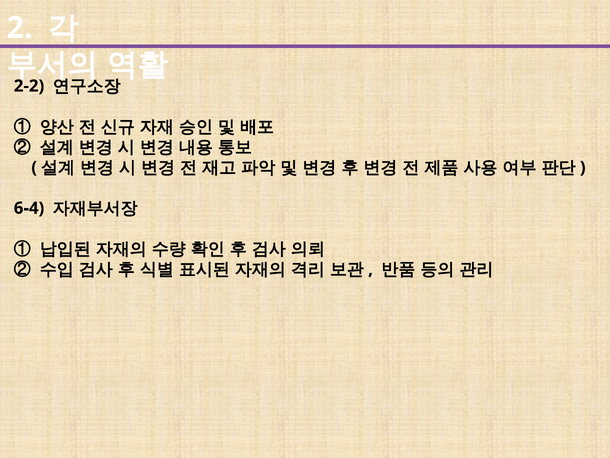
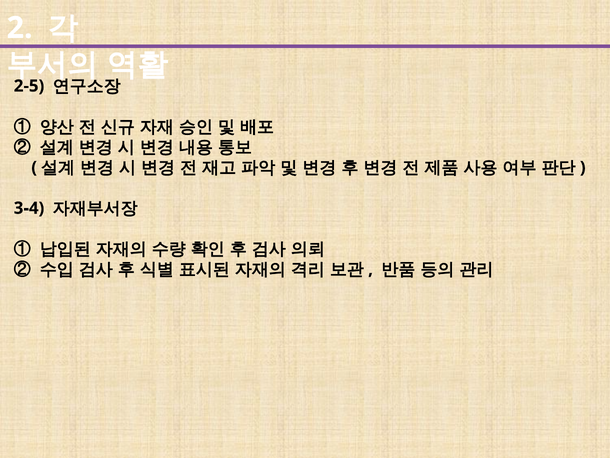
2-2: 2-2 -> 2-5 (29, 86)
6-4: 6-4 -> 3-4 (29, 208)
